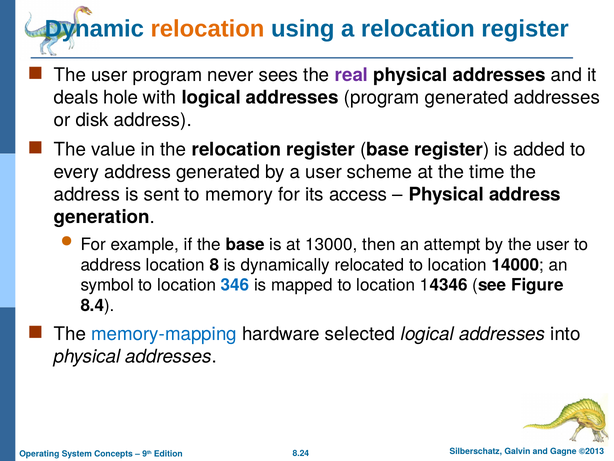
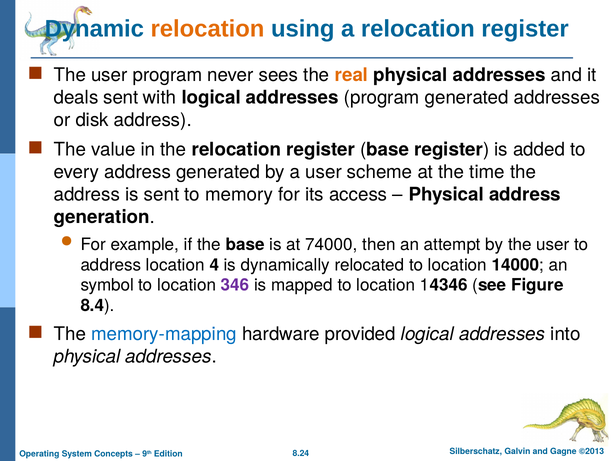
real colour: purple -> orange (352, 75)
deals hole: hole -> sent (121, 98)
13000: 13000 -> 74000 (332, 244)
8: 8 -> 4 (214, 265)
346 colour: blue -> purple (235, 285)
selected: selected -> provided (360, 334)
